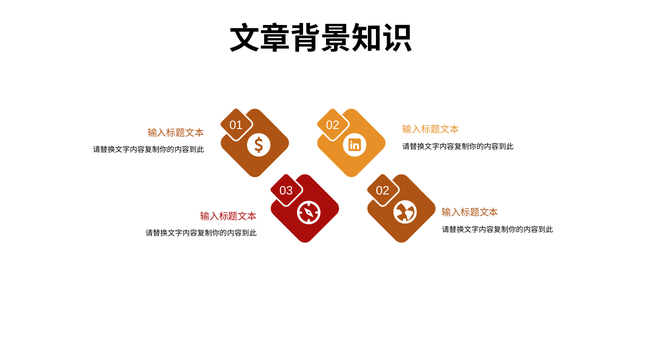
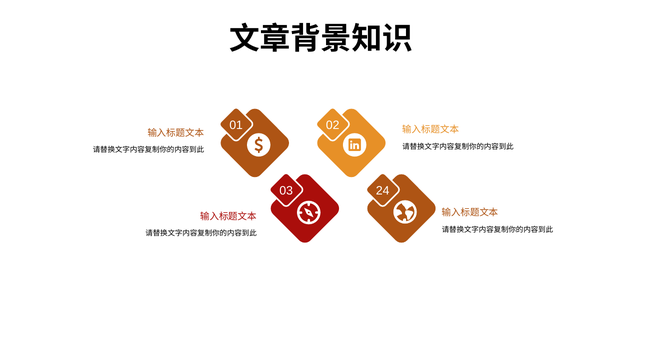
03 02: 02 -> 24 (383, 190)
